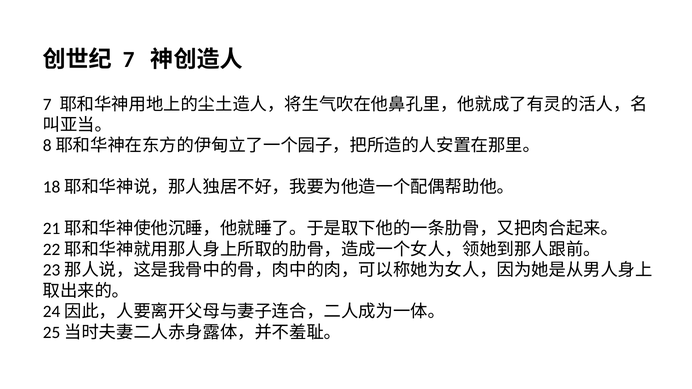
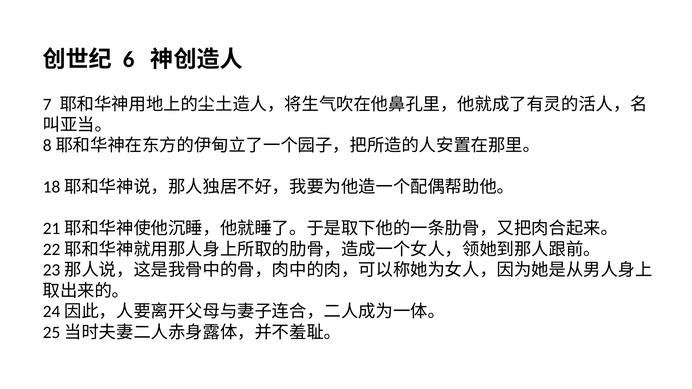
7: 7 -> 6 (129, 60)
